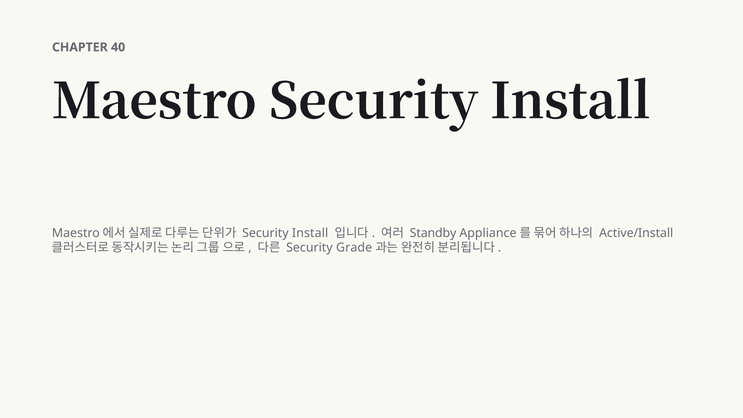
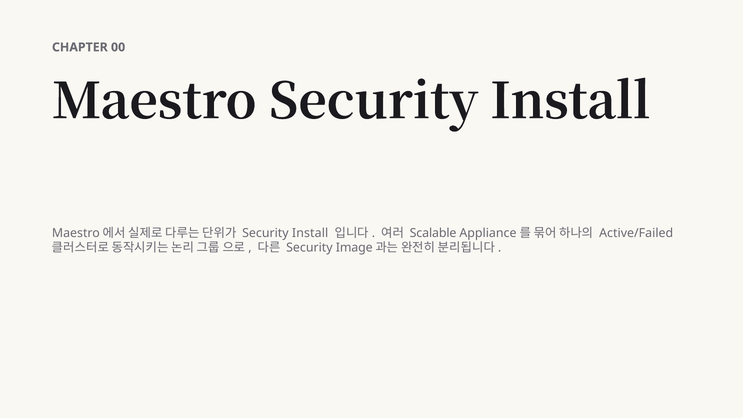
40: 40 -> 00 (118, 47)
Standby: Standby -> Scalable (433, 233)
Active/Install: Active/Install -> Active/Failed (636, 233)
Grade: Grade -> Image (354, 248)
